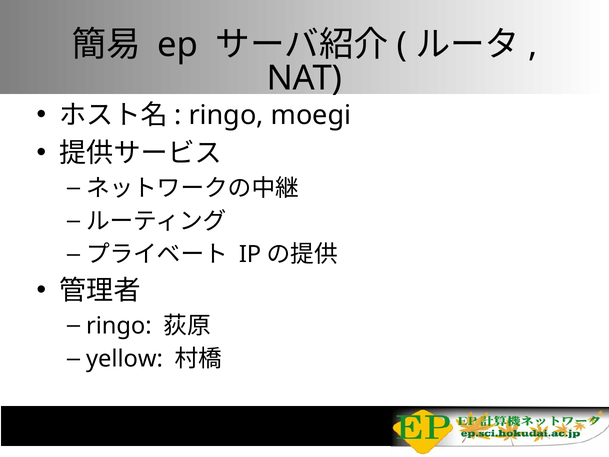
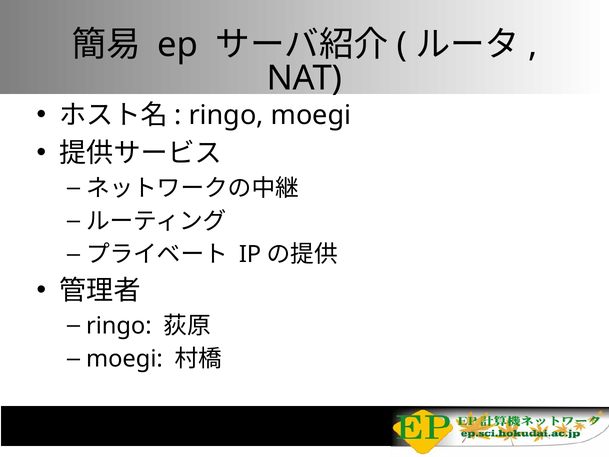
yellow: yellow -> moegi (124, 359)
